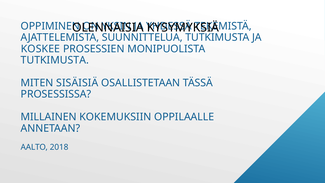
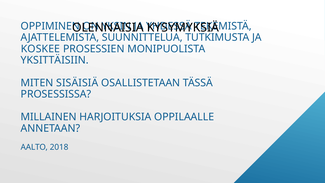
TUTKIMUSTA: TUTKIMUSTA -> YKSITTÄISIIN (55, 60)
KOKEMUKSIIN: KOKEMUKSIIN -> HARJOITUKSIA (115, 117)
